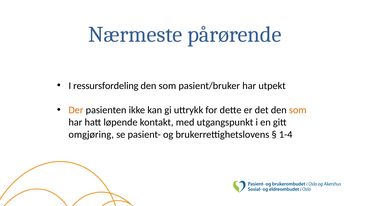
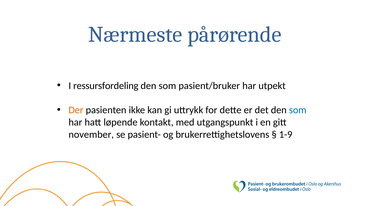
som colour: orange -> blue (298, 110)
omgjøring: omgjøring -> november (91, 135)
1-4: 1-4 -> 1-9 (286, 135)
